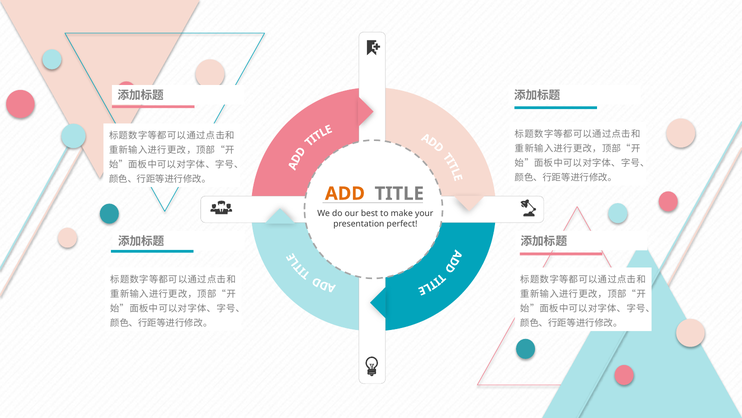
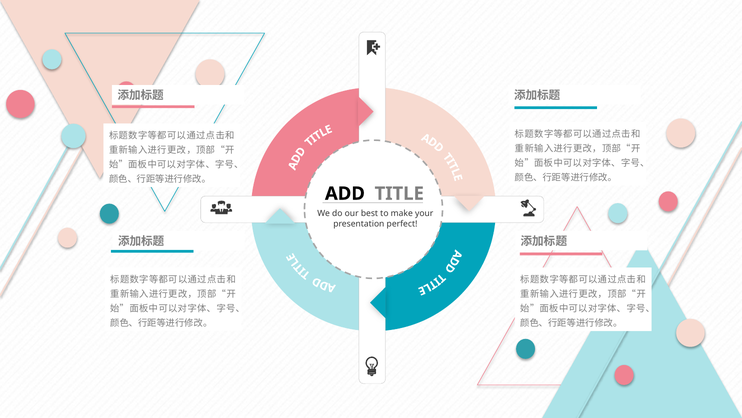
ADD colour: orange -> black (345, 193)
